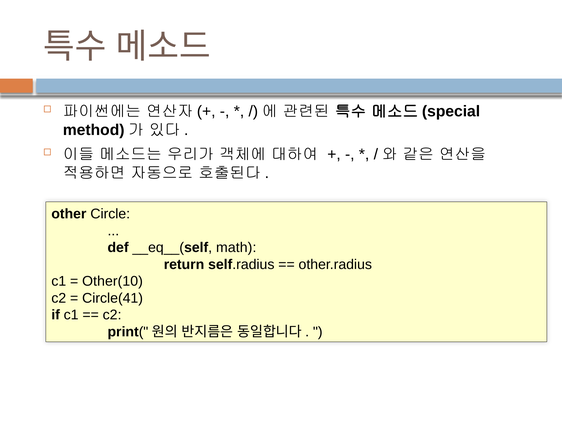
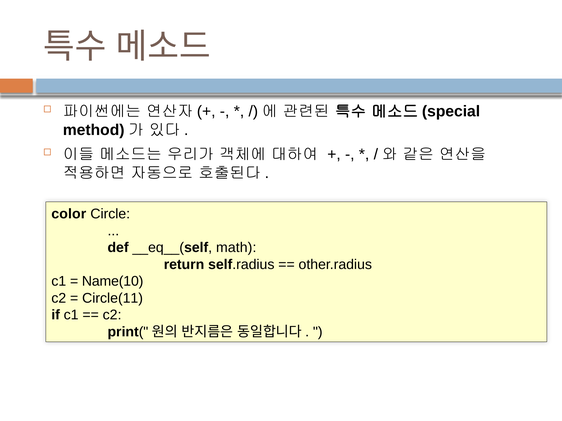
other: other -> color (69, 214)
Other(10: Other(10 -> Name(10 (113, 282)
Circle(41: Circle(41 -> Circle(11 (113, 298)
